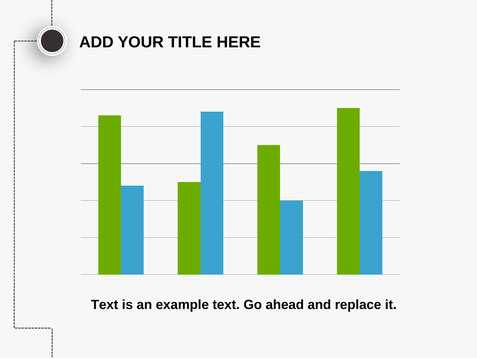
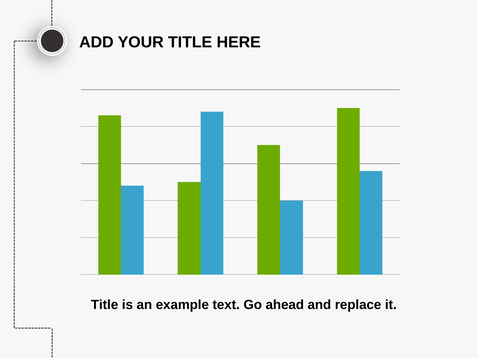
Text: Text -> Title (105, 305)
